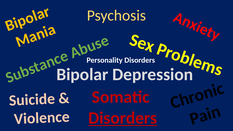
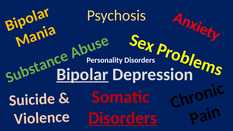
Bipolar underline: none -> present (82, 74)
